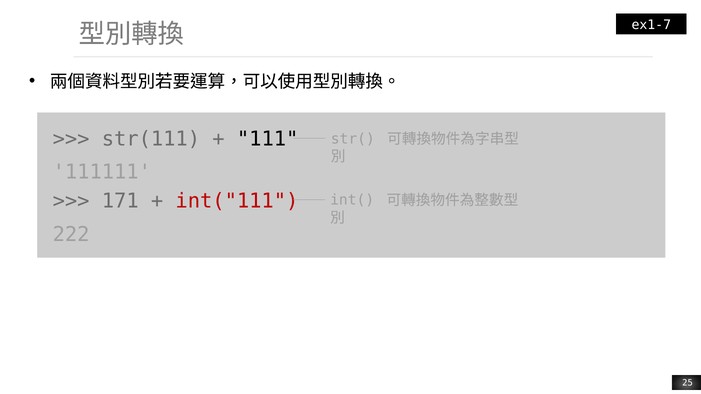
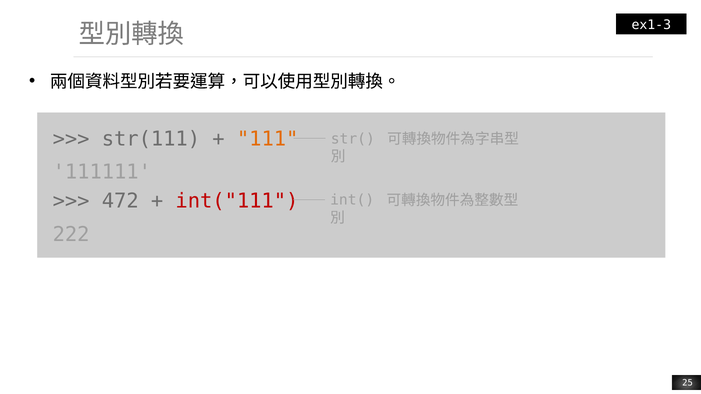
ex1-7: ex1-7 -> ex1-3 (651, 25)
111 colour: black -> orange (268, 139)
171: 171 -> 472 (120, 201)
